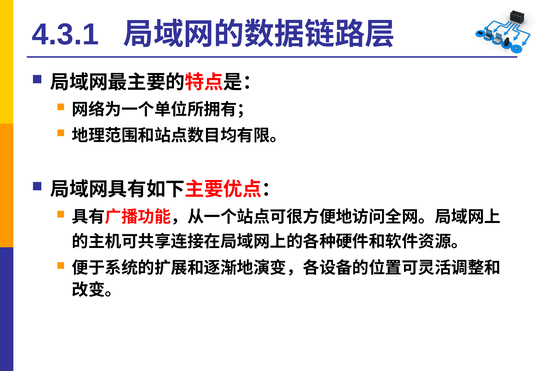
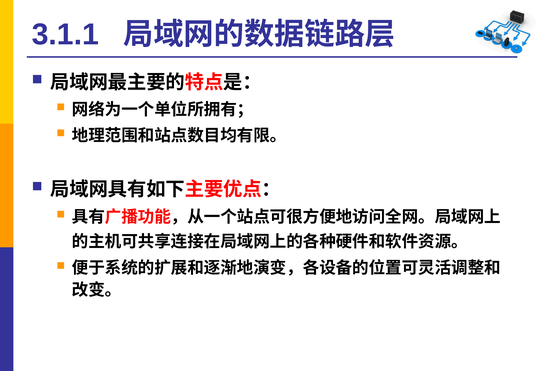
4.3.1: 4.3.1 -> 3.1.1 (65, 35)
